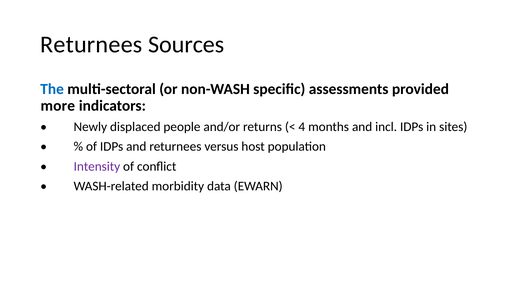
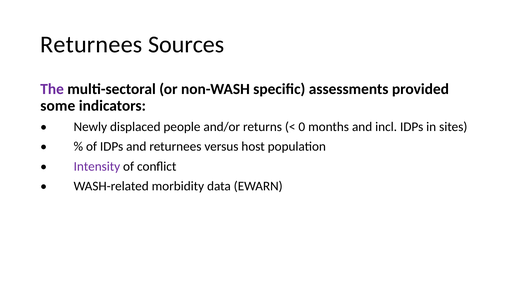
The colour: blue -> purple (52, 89)
more: more -> some (58, 106)
4: 4 -> 0 (302, 127)
